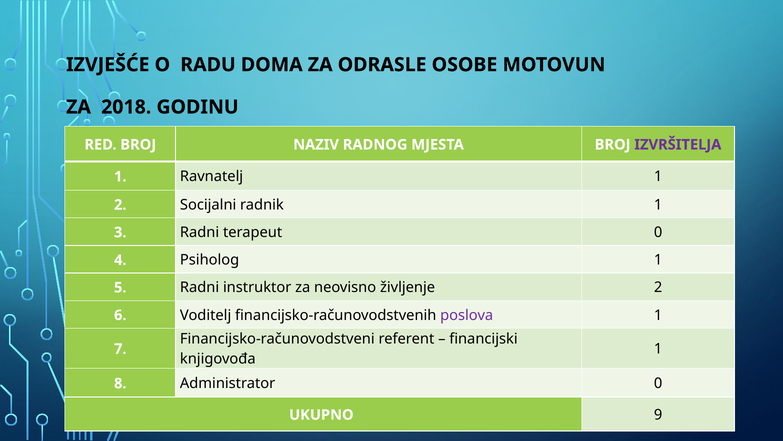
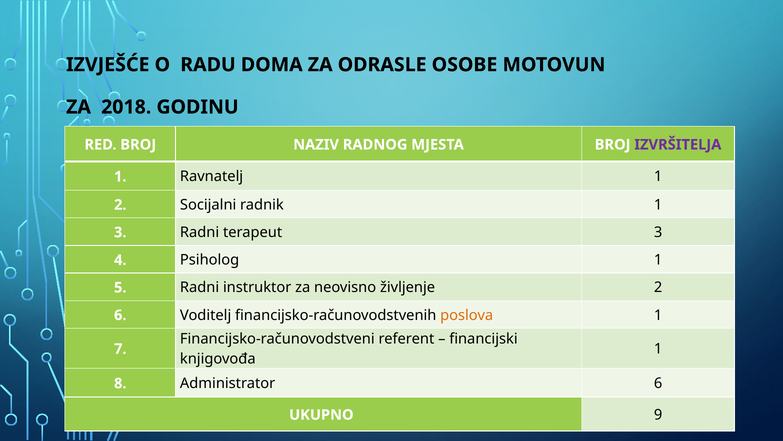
terapeut 0: 0 -> 3 (658, 232)
poslova colour: purple -> orange (467, 315)
Administrator 0: 0 -> 6 (658, 383)
